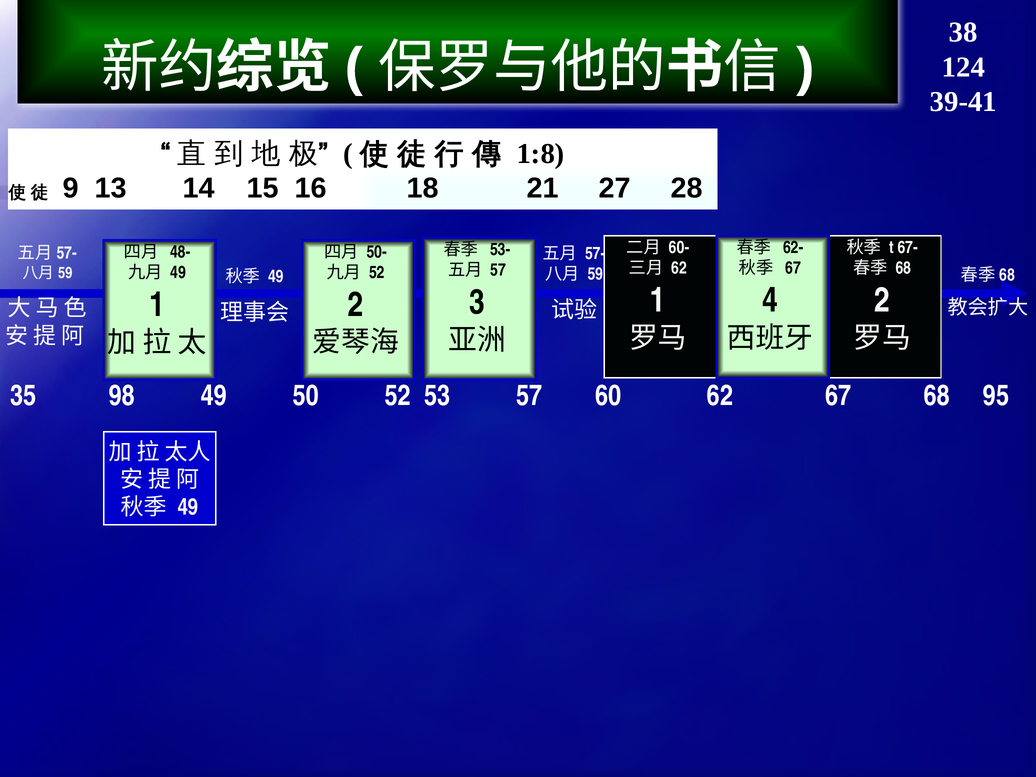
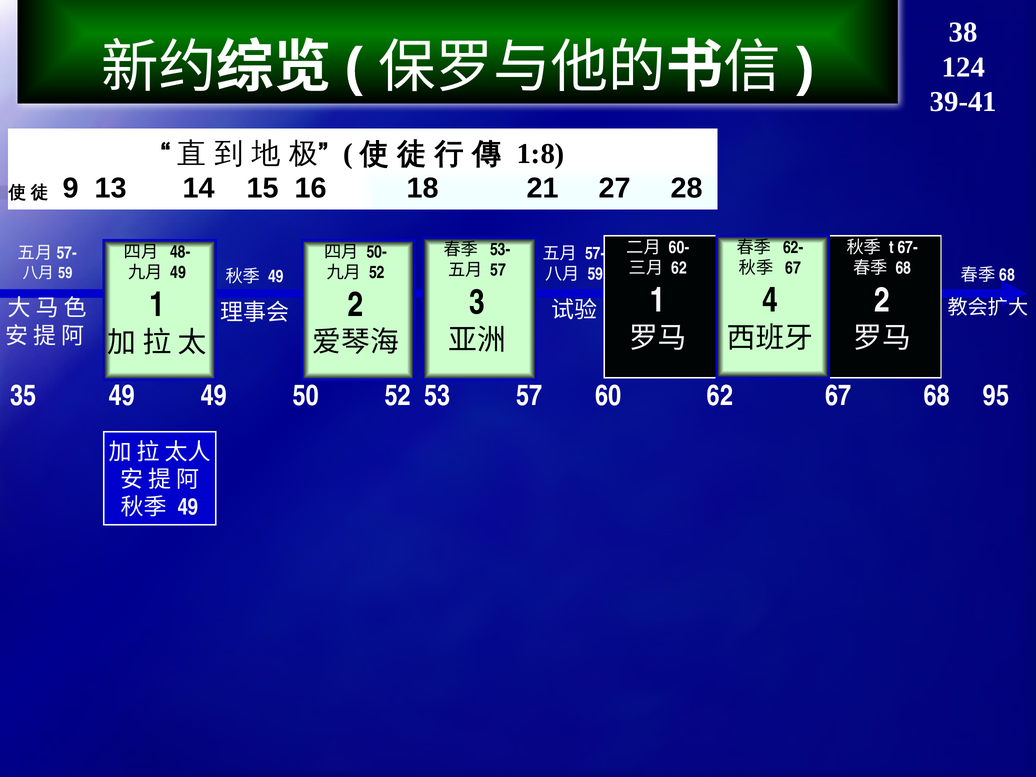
35 98: 98 -> 49 (122, 396)
